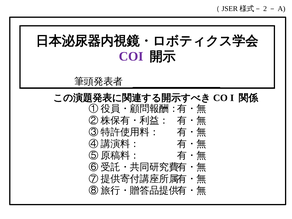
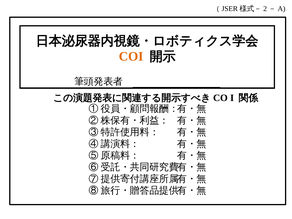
COI colour: purple -> orange (131, 56)
